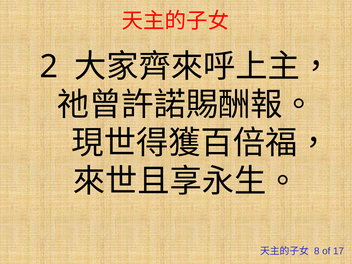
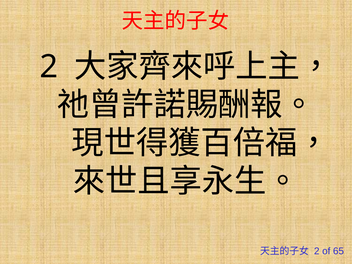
8: 8 -> 2 (317, 251)
17: 17 -> 65 (338, 251)
